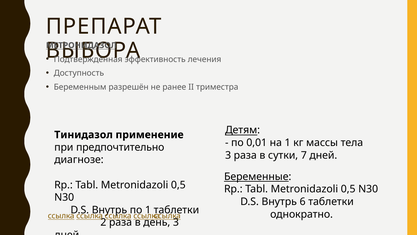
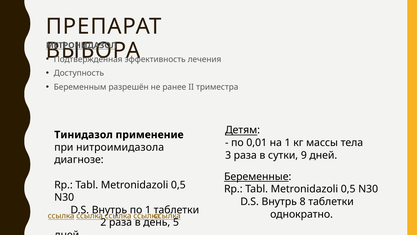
предпочтительно: предпочтительно -> нитроимидазола (120, 147)
7: 7 -> 9 (304, 155)
6: 6 -> 8 (303, 201)
день 3: 3 -> 5 (176, 222)
